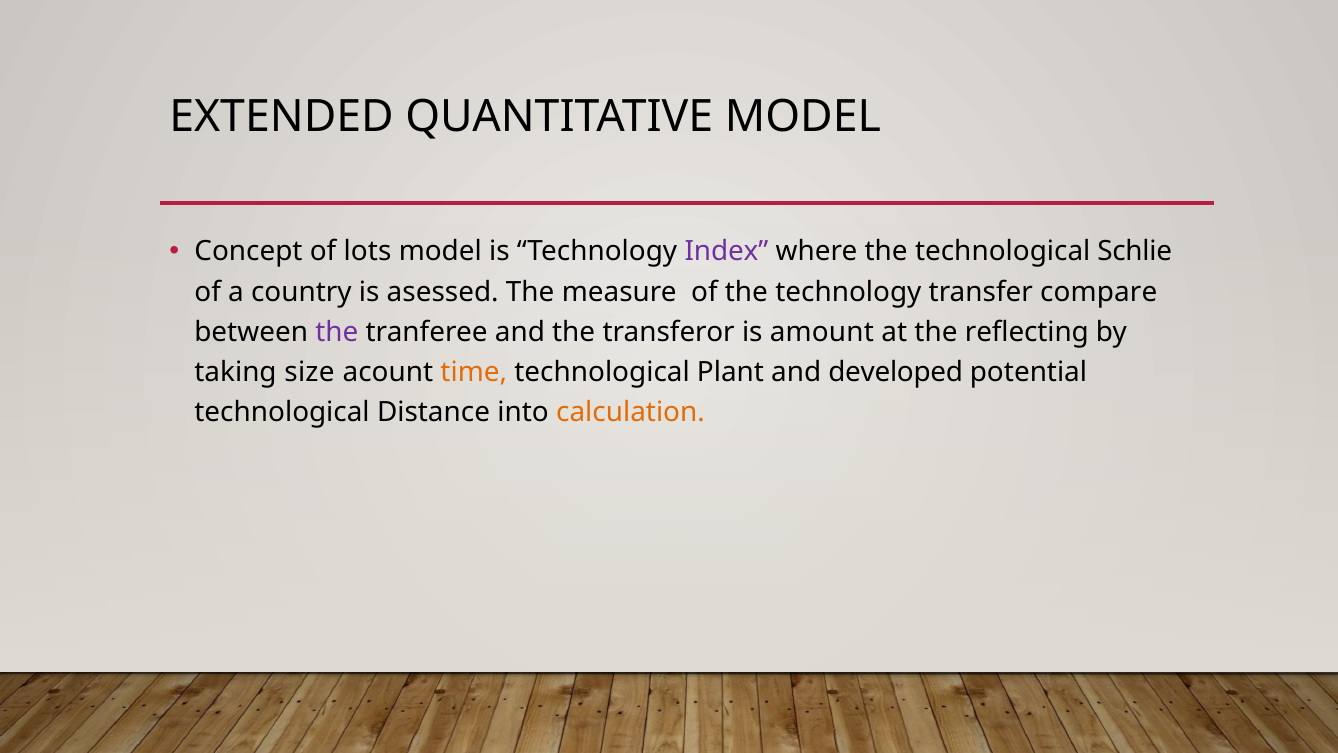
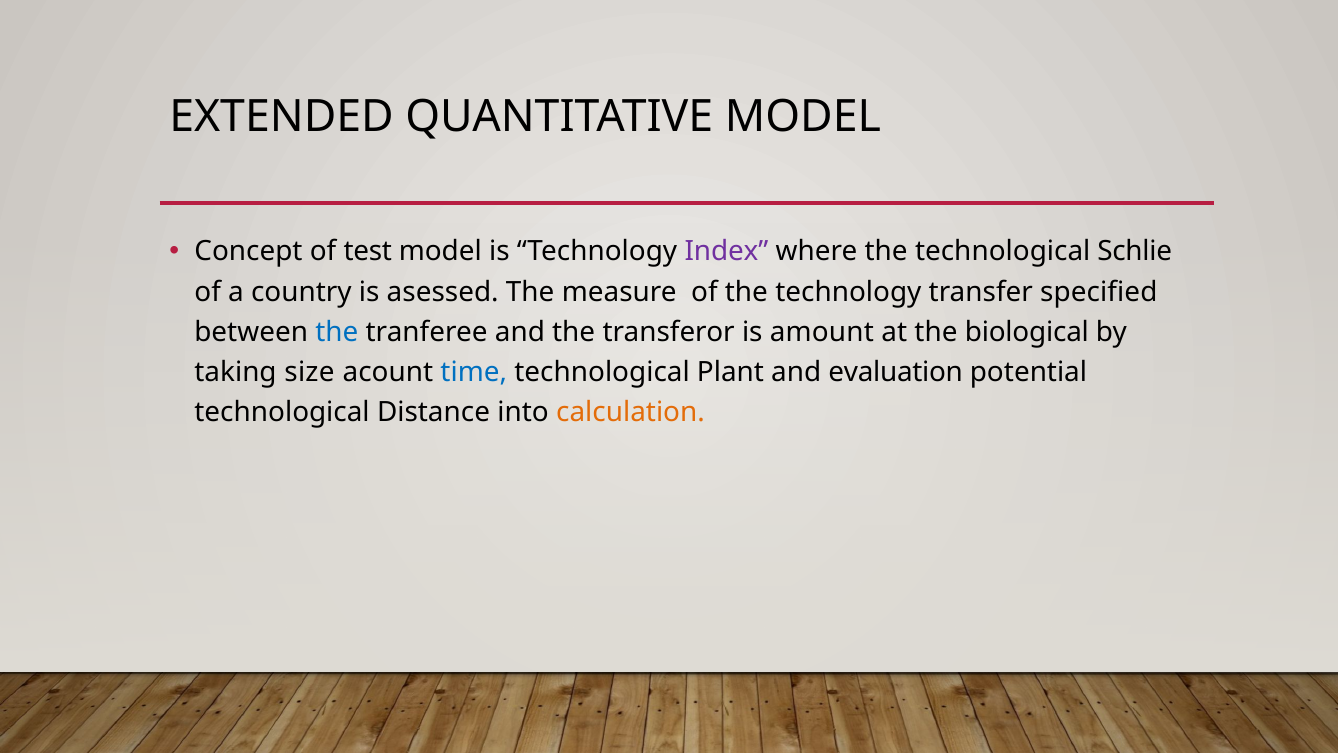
lots: lots -> test (368, 252)
compare: compare -> specified (1099, 292)
the colour: purple -> blue (337, 332)
reflecting: reflecting -> biological (1027, 332)
time colour: orange -> blue (474, 372)
developed: developed -> evaluation (896, 372)
